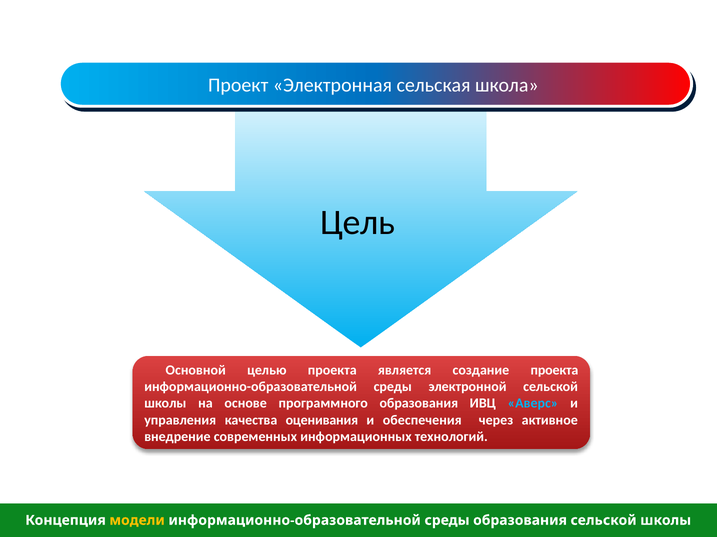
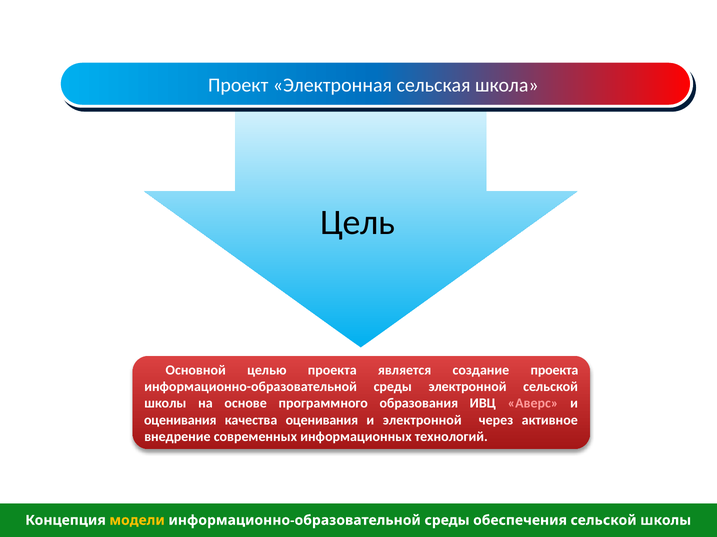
Аверс colour: light blue -> pink (533, 404)
управления: управления -> оценивания (180, 421)
и обеспечения: обеспечения -> электронной (422, 421)
среды образования: образования -> обеспечения (520, 521)
